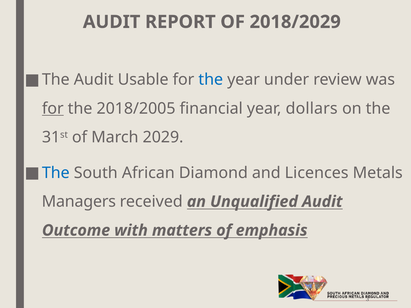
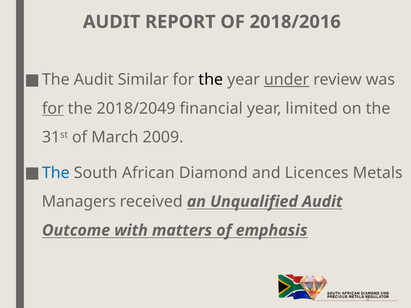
2018/2029: 2018/2029 -> 2018/2016 (295, 22)
Usable: Usable -> Similar (143, 80)
the colour: blue -> black (211, 80)
under underline: none -> present (287, 80)
2018/2005: 2018/2005 -> 2018/2049 (136, 109)
dollars: dollars -> limited (312, 109)
2029: 2029 -> 2009 (163, 137)
